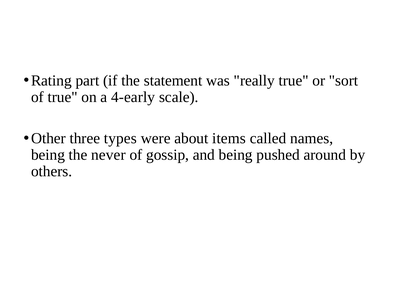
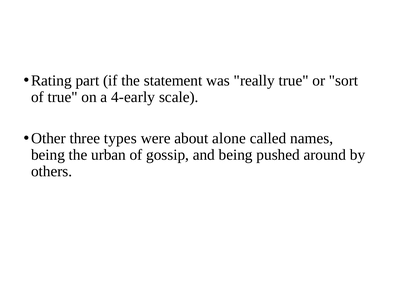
items: items -> alone (229, 138)
never: never -> urban (109, 155)
